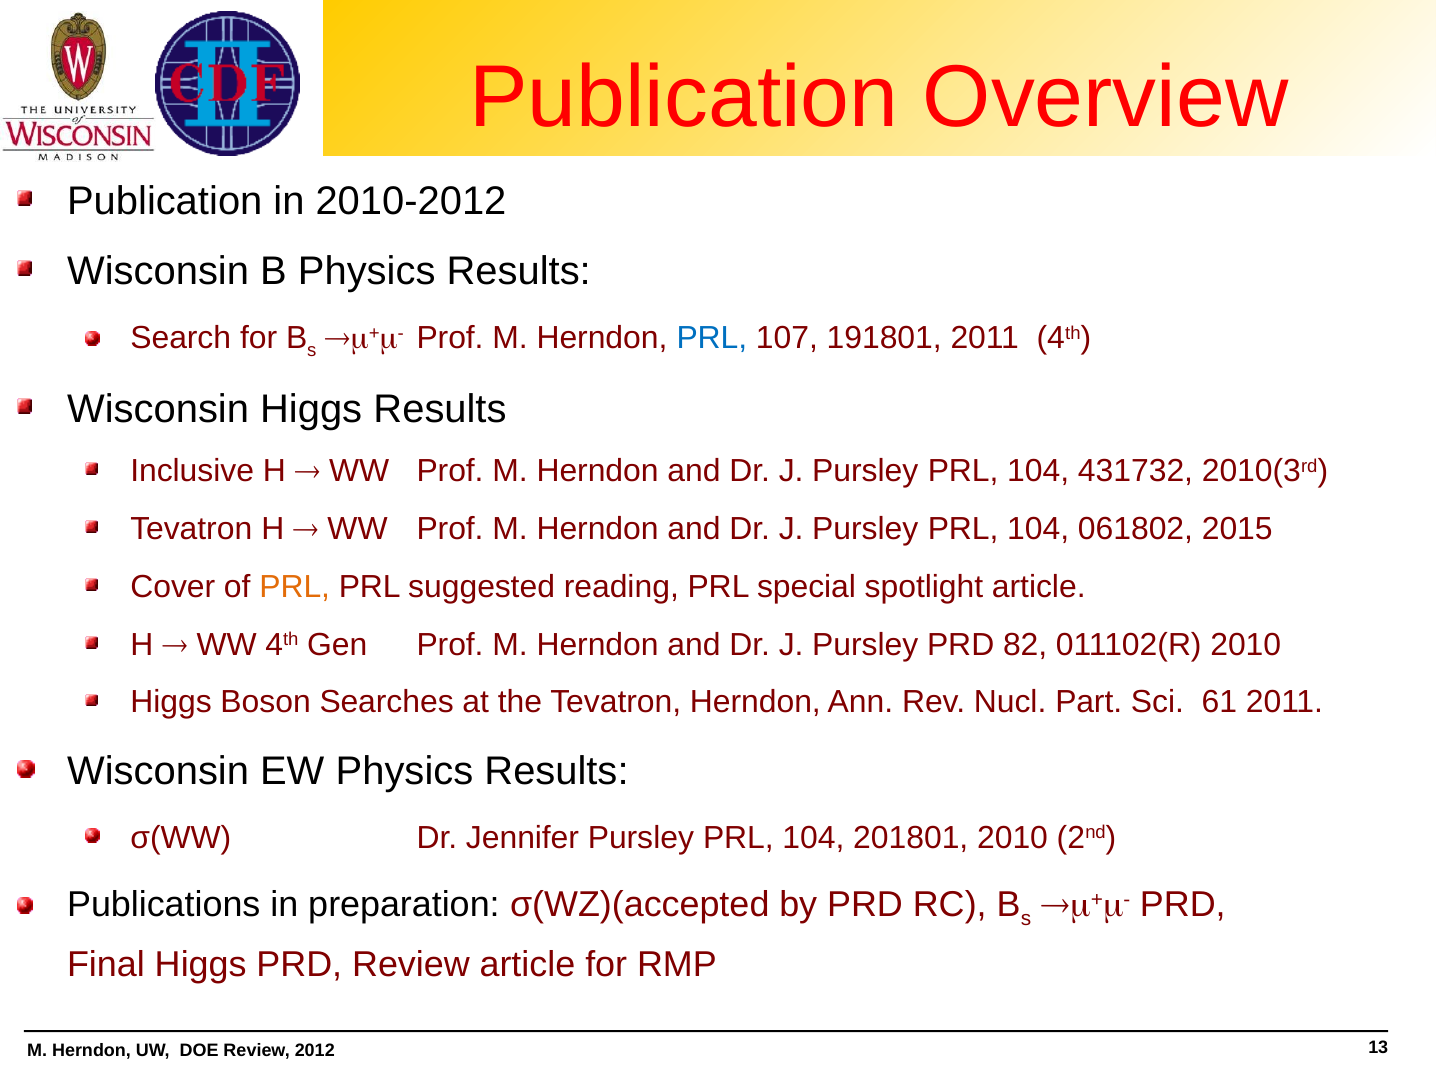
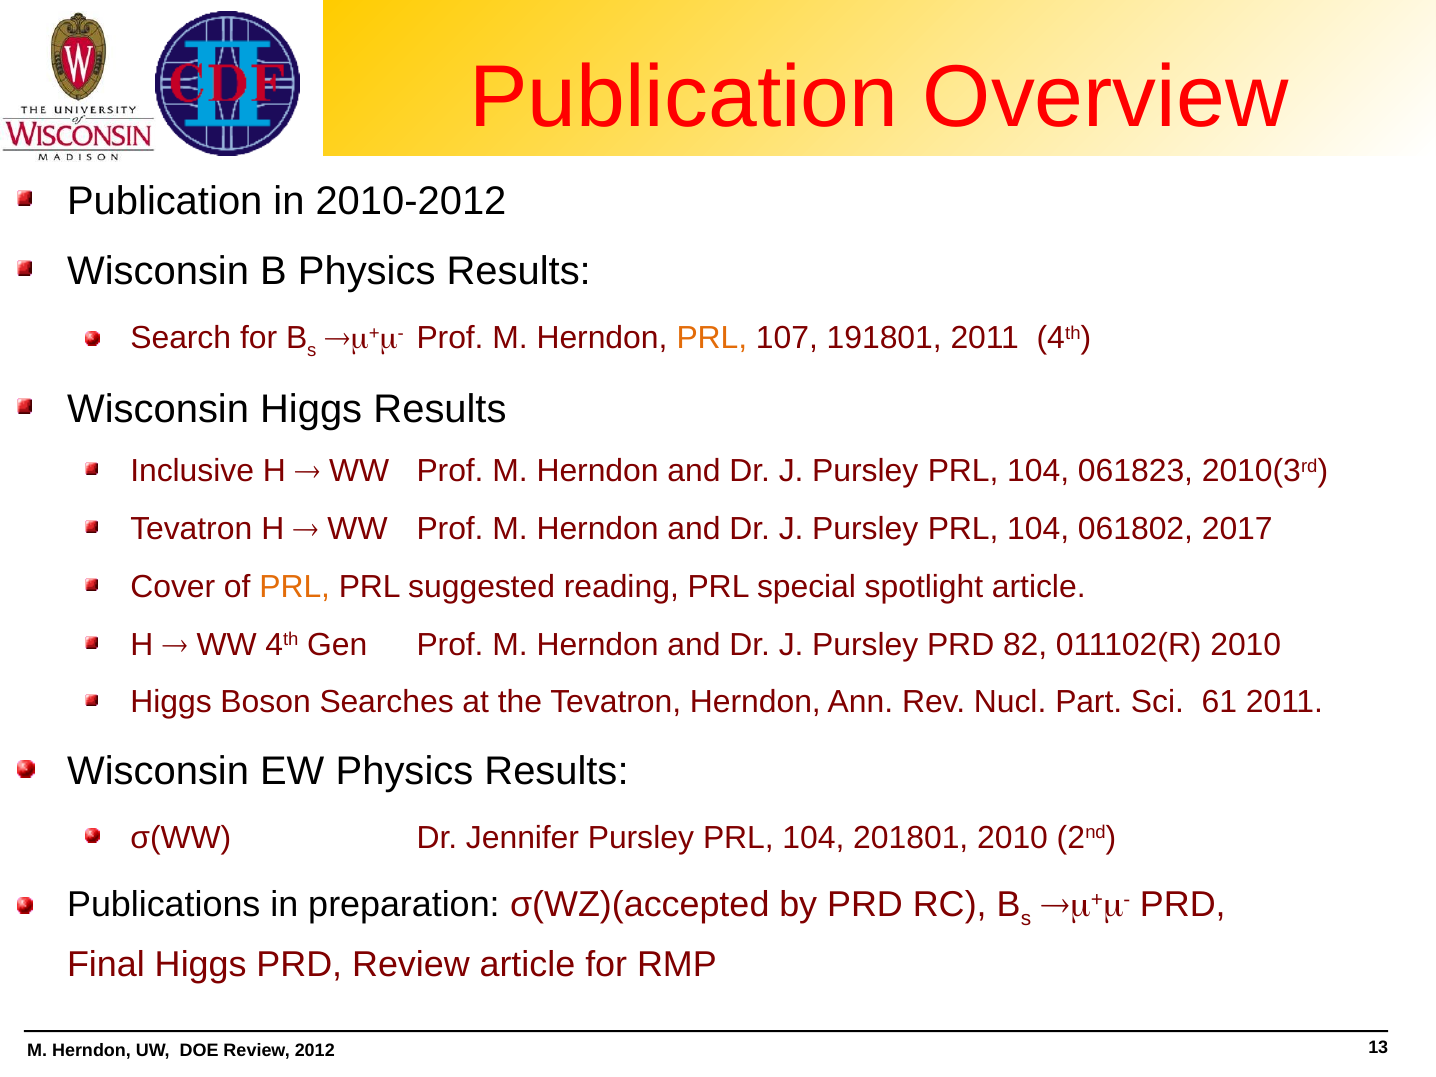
PRL colour: blue -> orange (712, 338)
431732: 431732 -> 061823 (1136, 471)
2015: 2015 -> 2017 (1237, 529)
